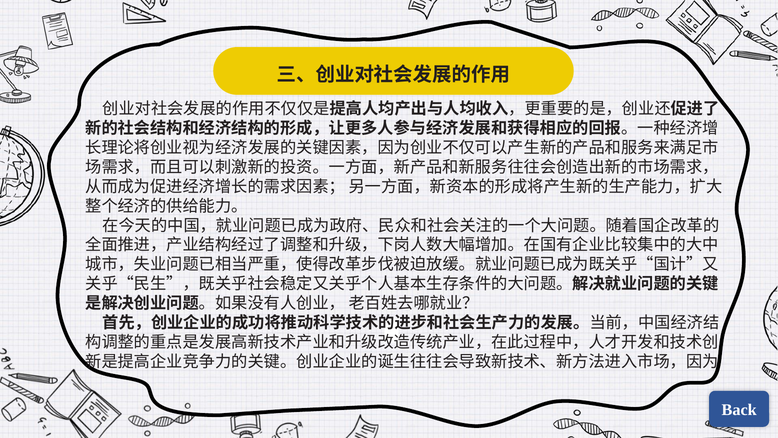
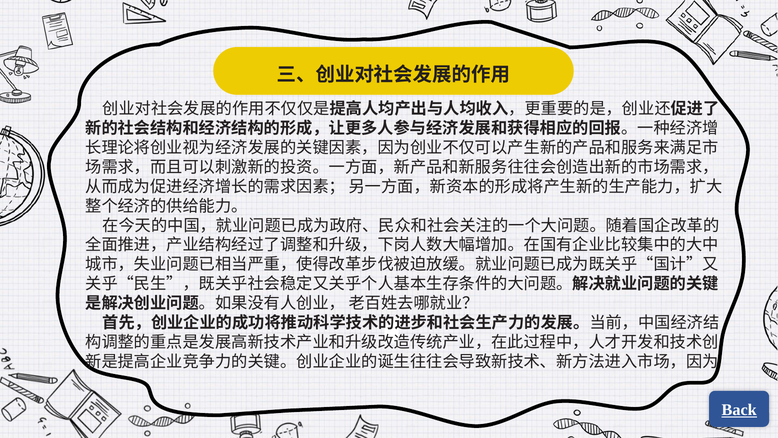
Back underline: none -> present (739, 410)
